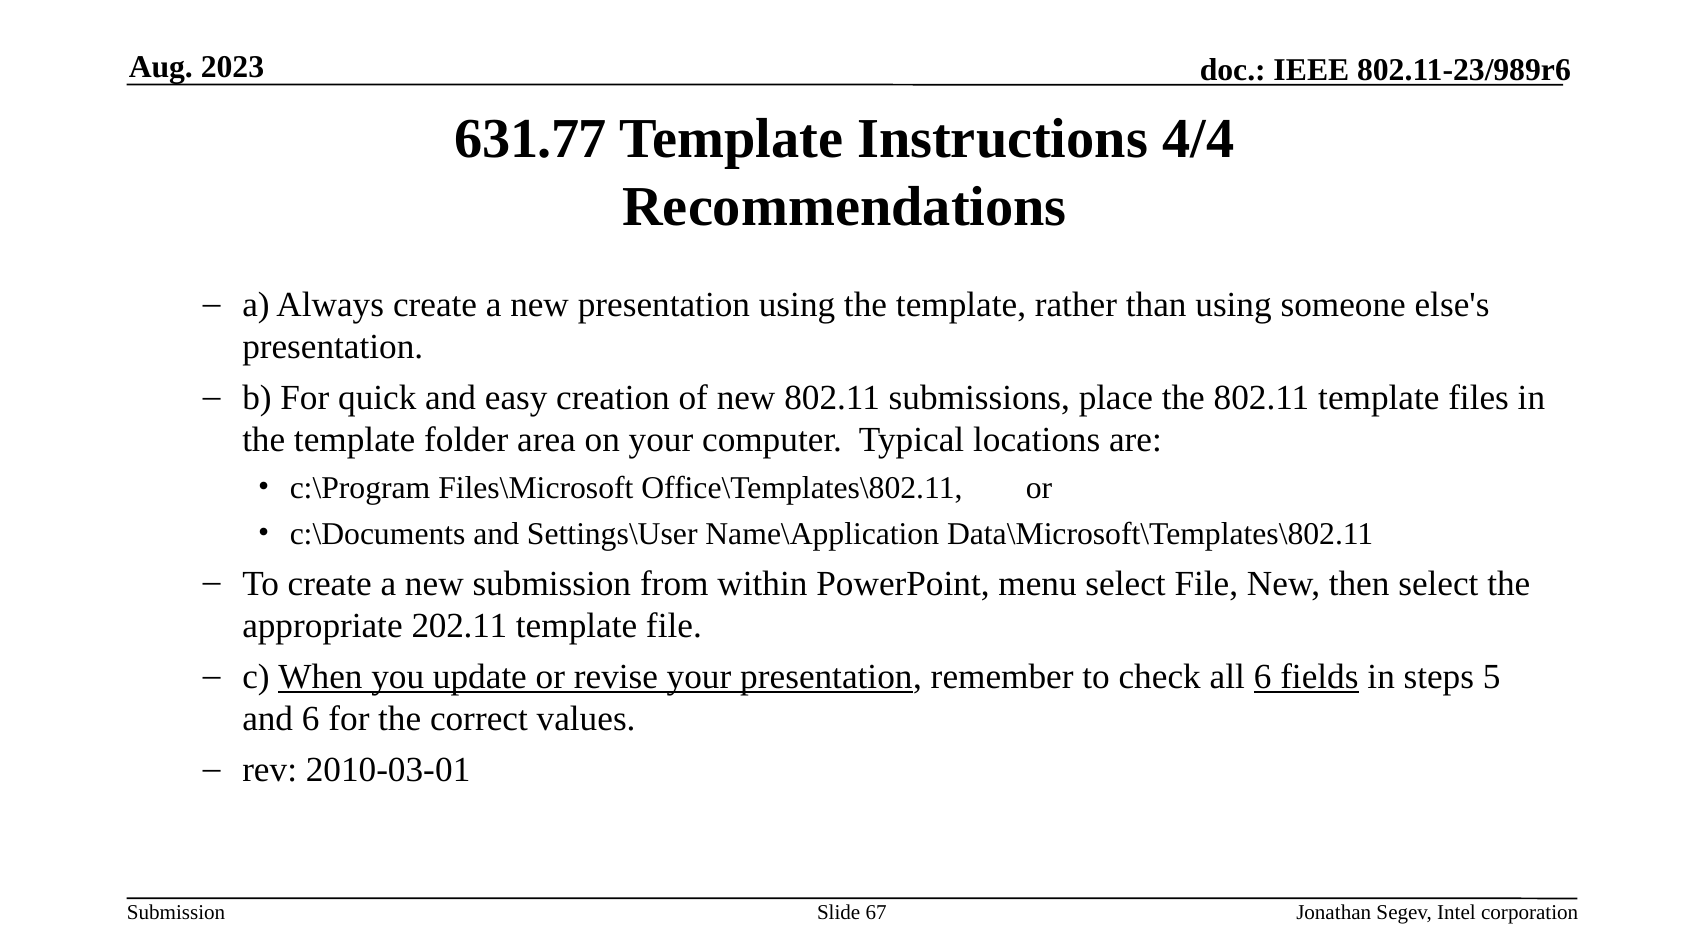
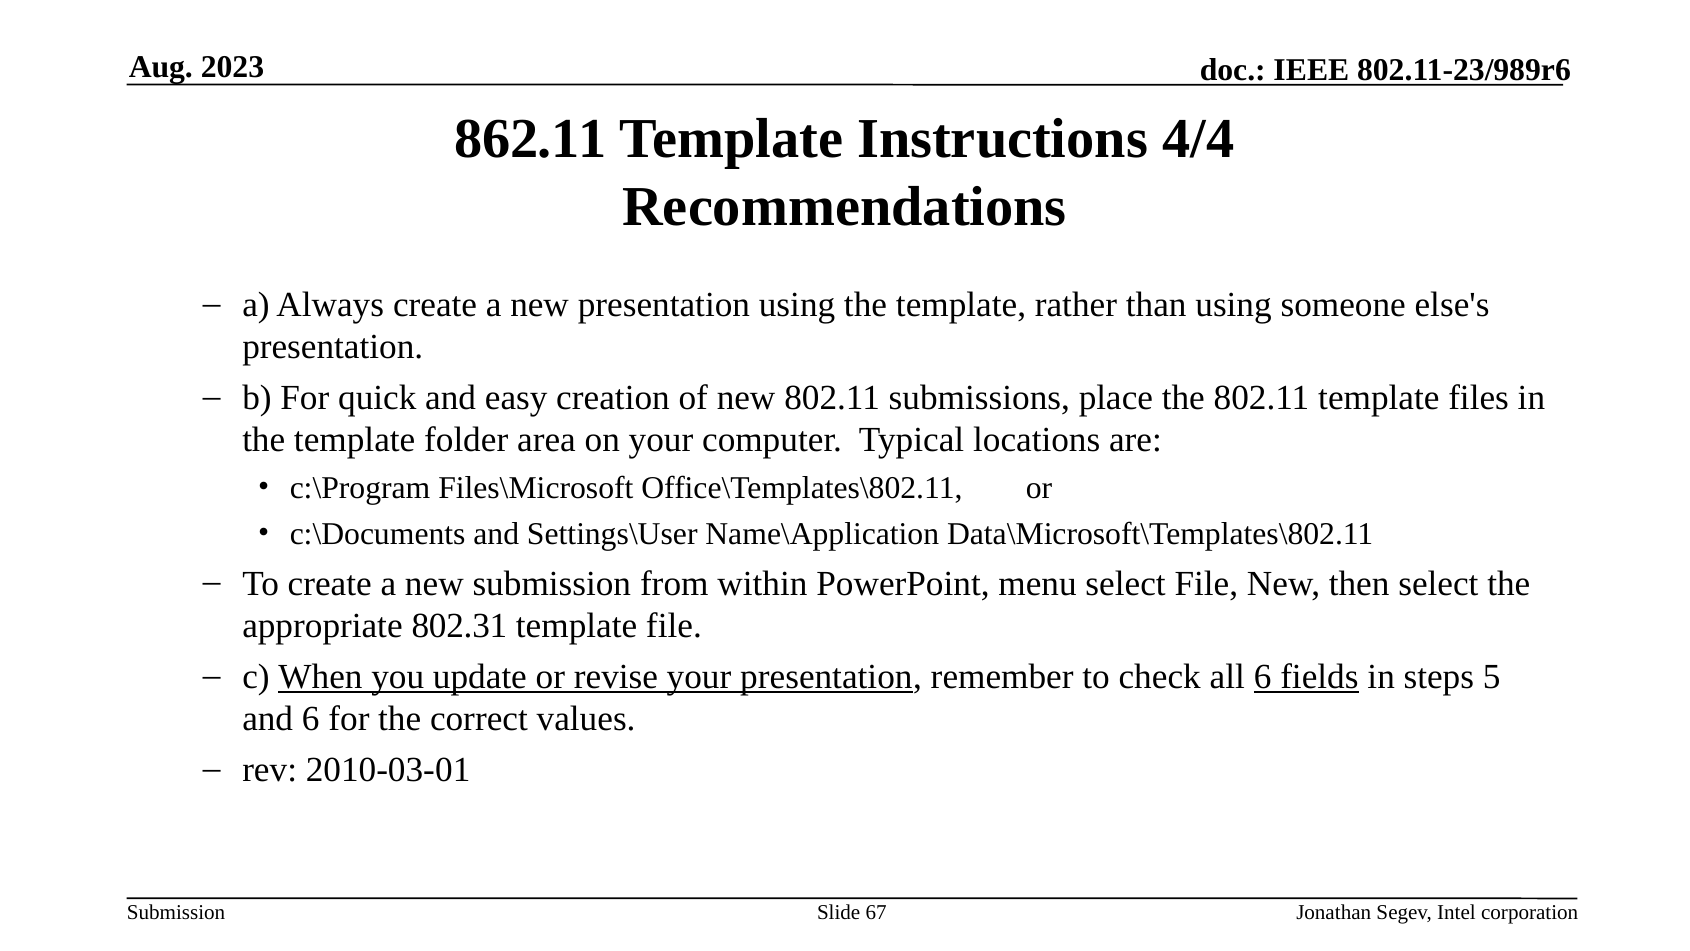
631.77: 631.77 -> 862.11 (531, 139)
202.11: 202.11 -> 802.31 (459, 625)
